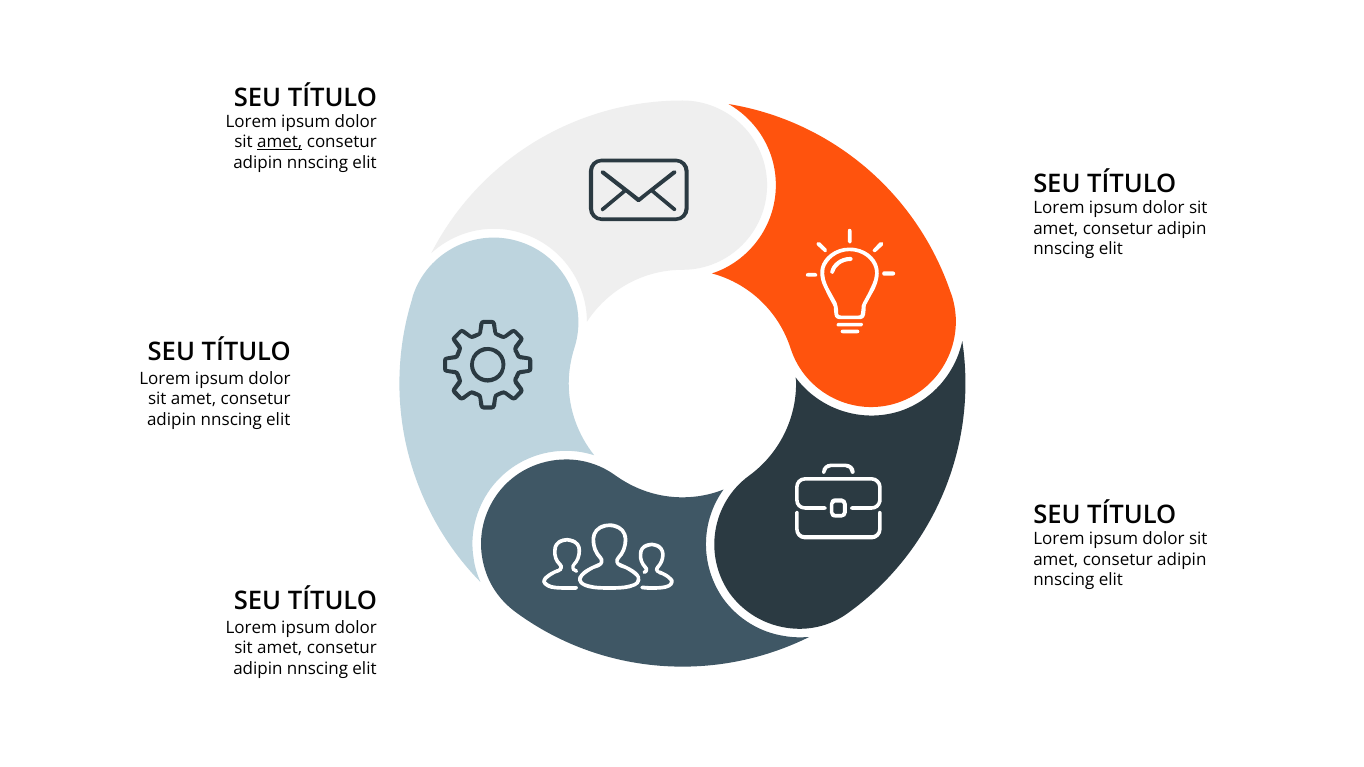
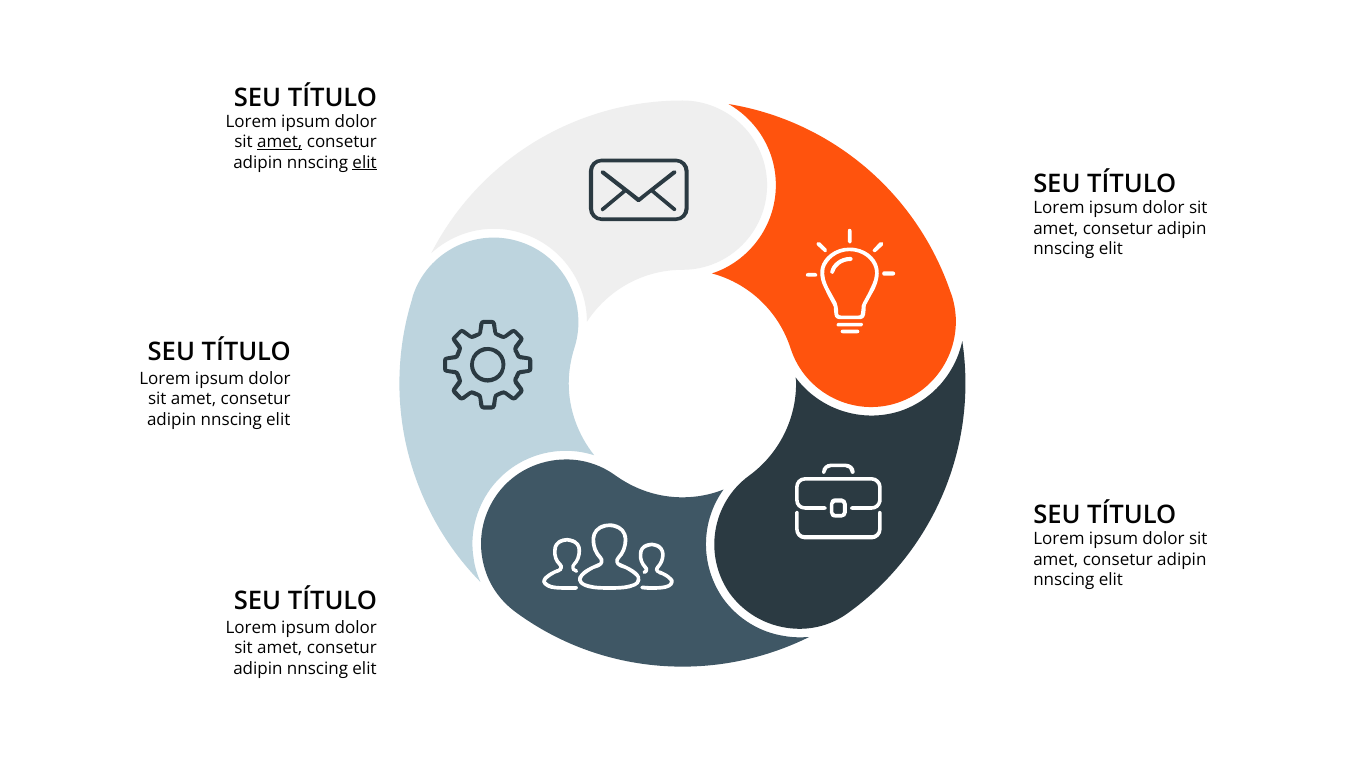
elit underline: none -> present (365, 162)
